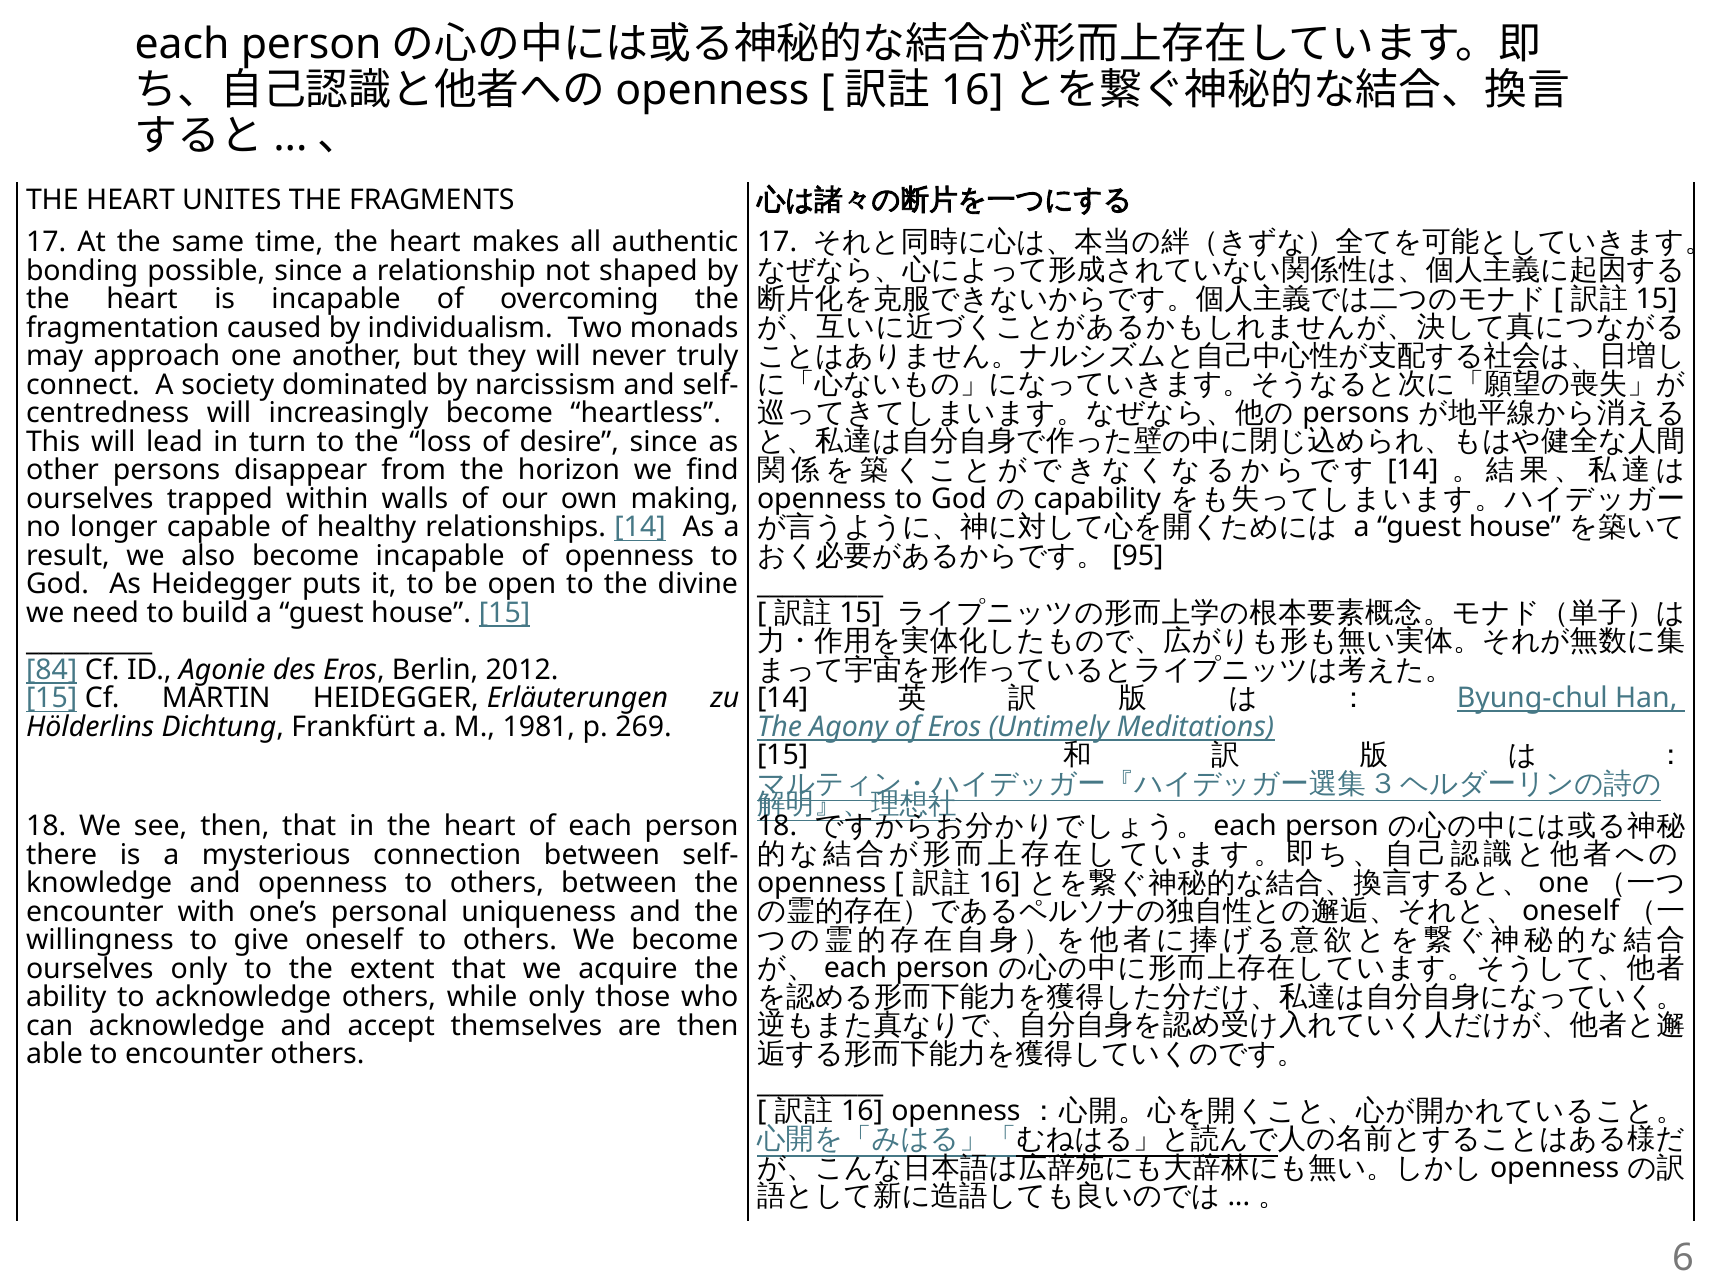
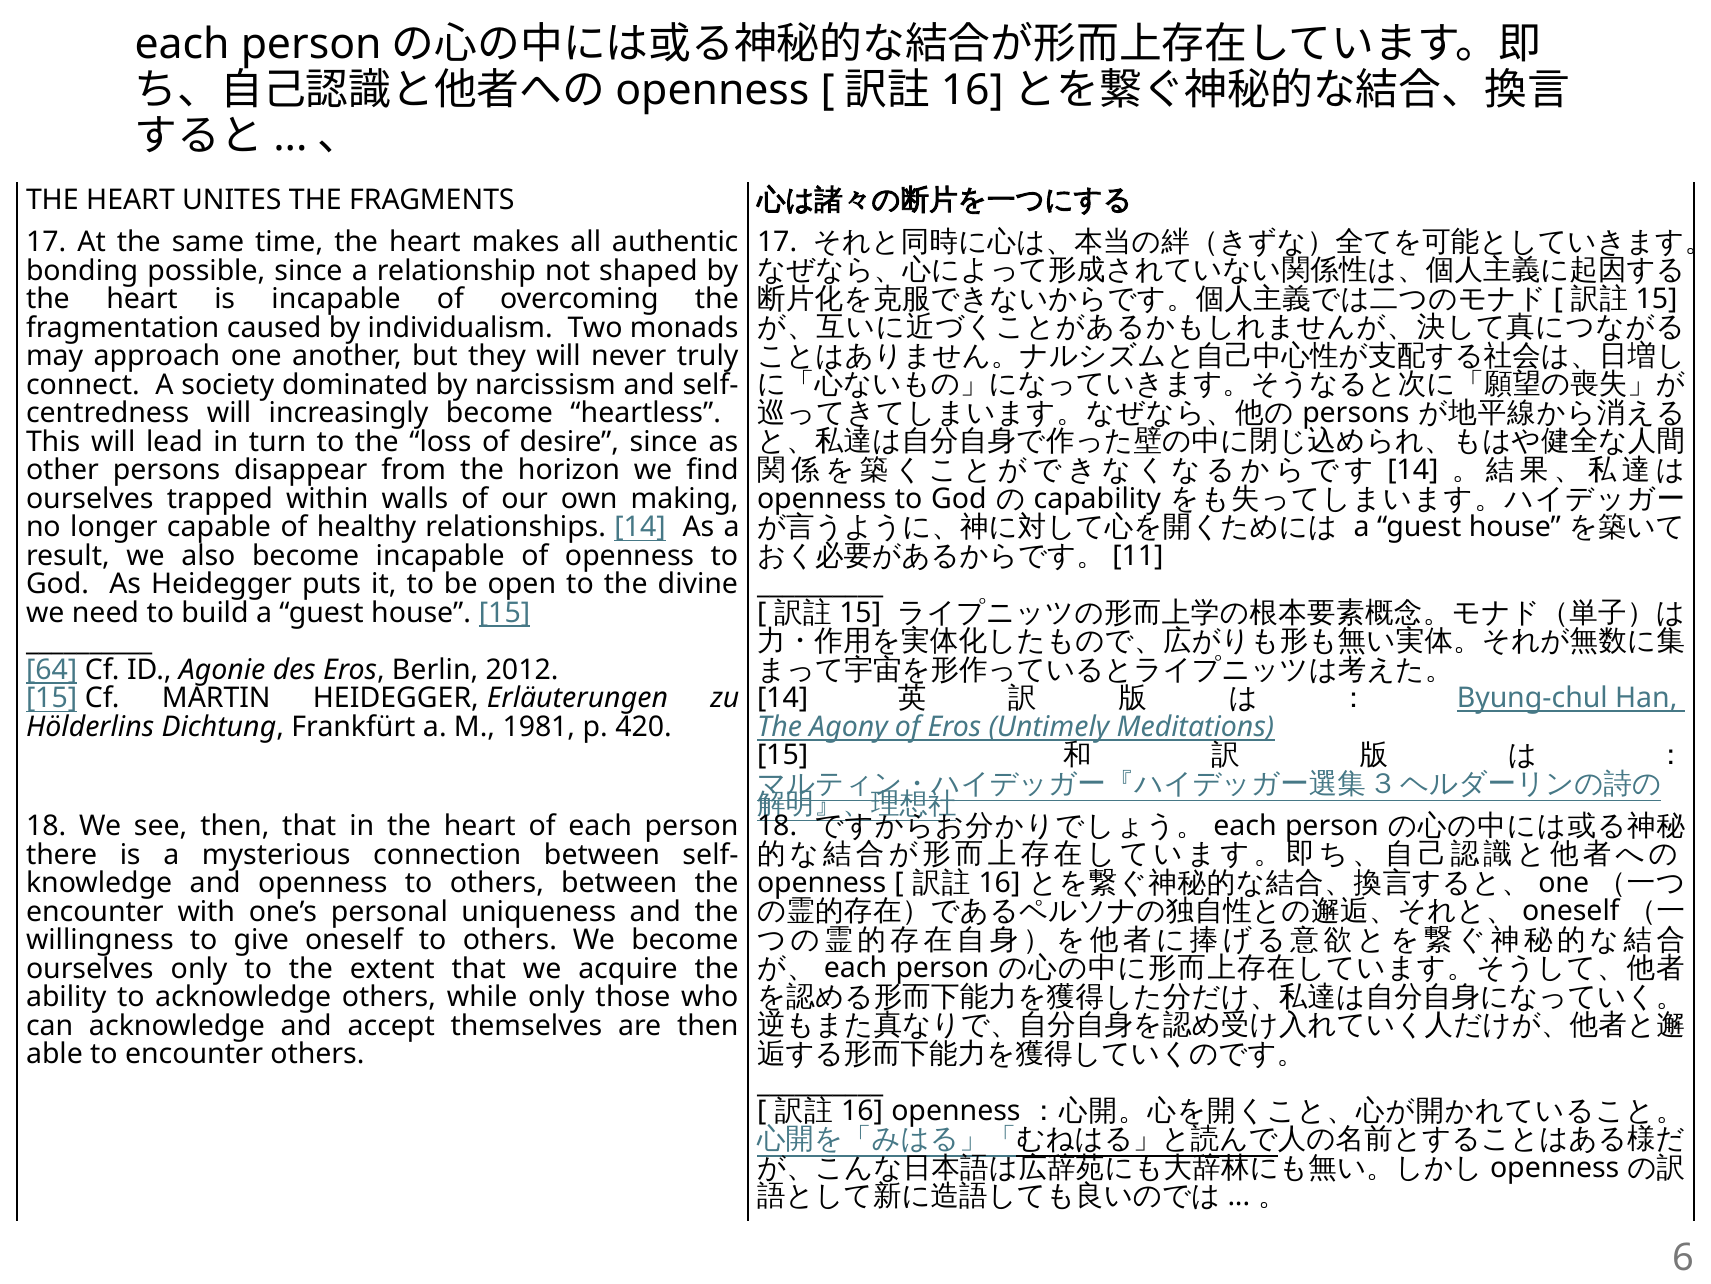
95: 95 -> 11 (1138, 555)
84: 84 -> 64 (52, 670)
269: 269 -> 420 (644, 727)
